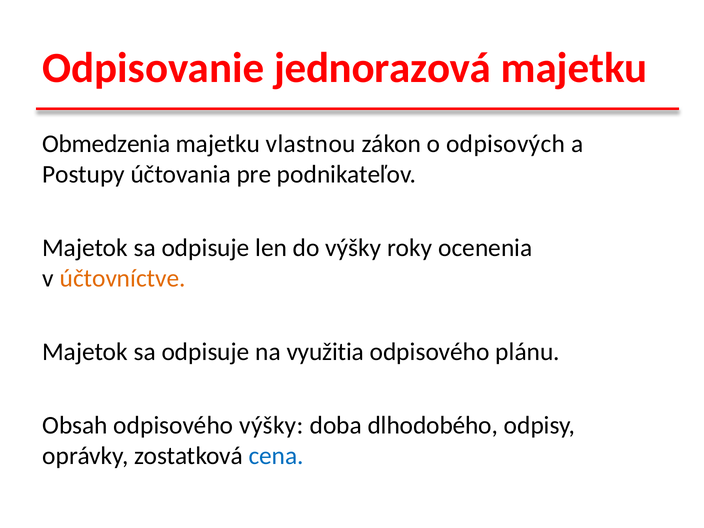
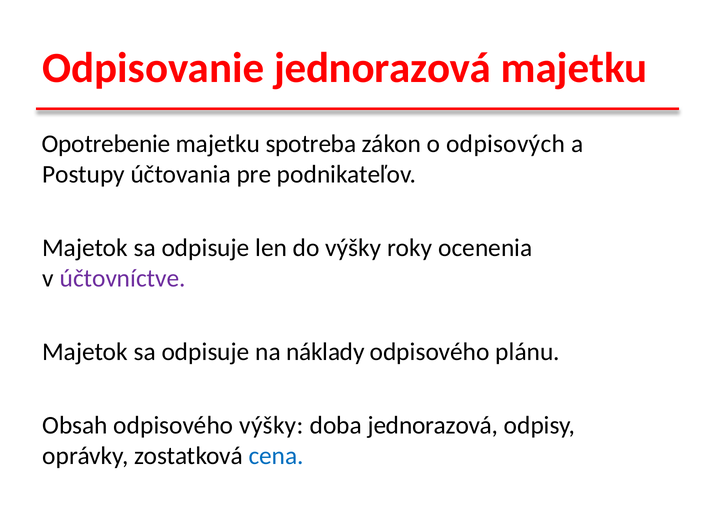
Obmedzenia: Obmedzenia -> Opotrebenie (106, 144)
vlastnou: vlastnou -> spotreba (311, 144)
účtovníctve colour: orange -> purple (123, 278)
využitia: využitia -> náklady (325, 352)
doba dlhodobého: dlhodobého -> jednorazová (433, 425)
